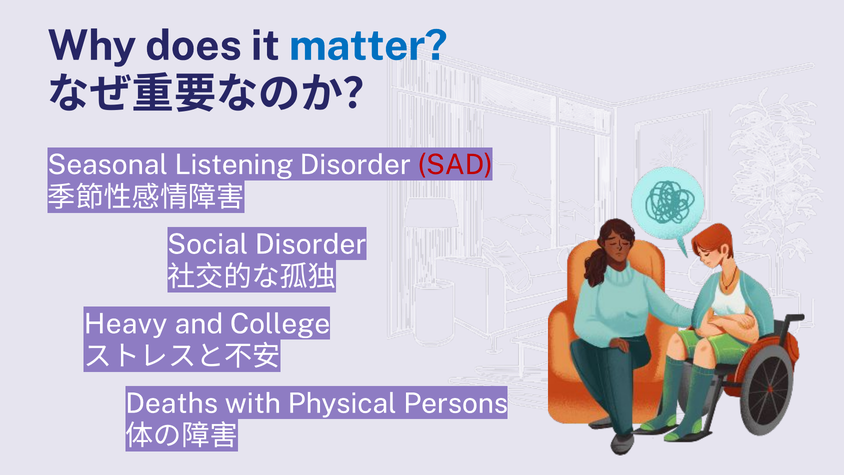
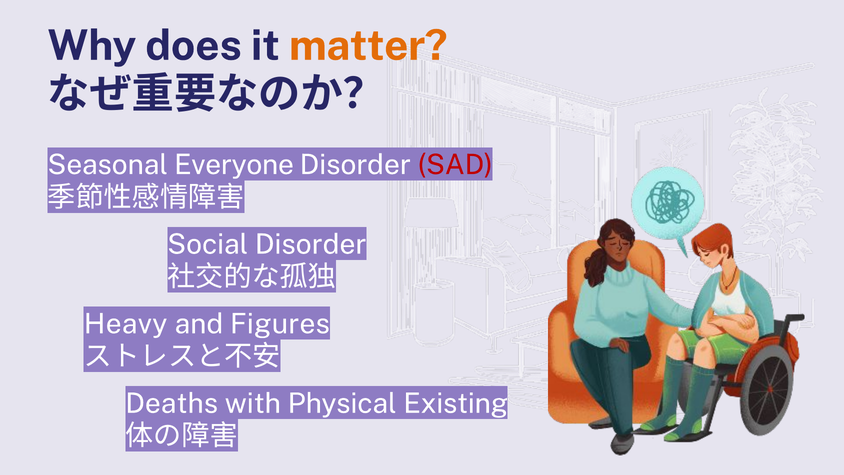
matter colour: blue -> orange (368, 46)
Listening: Listening -> Everyone (234, 165)
College: College -> Figures (280, 324)
Persons: Persons -> Existing (456, 403)
